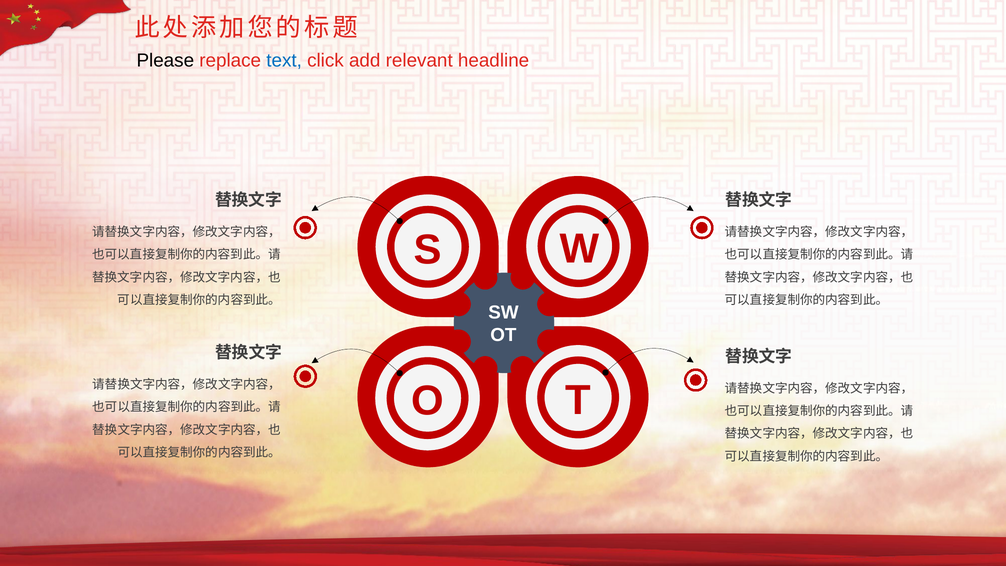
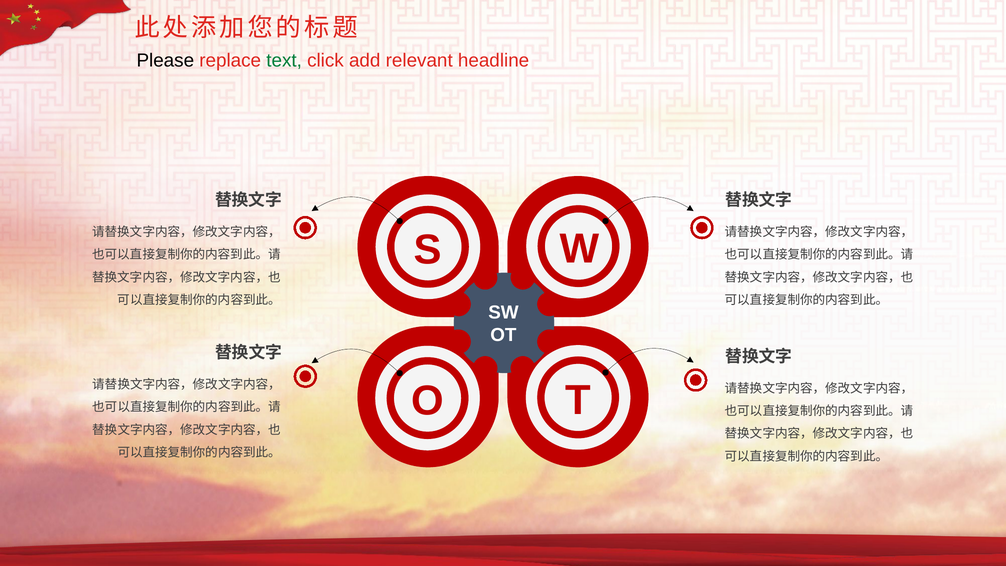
text colour: blue -> green (284, 61)
